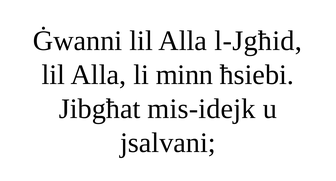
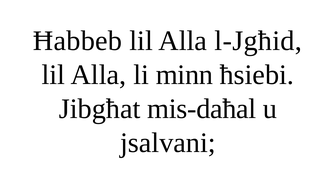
Ġwanni: Ġwanni -> Ħabbeb (77, 41)
mis-idejk: mis-idejk -> mis-daħal (202, 109)
